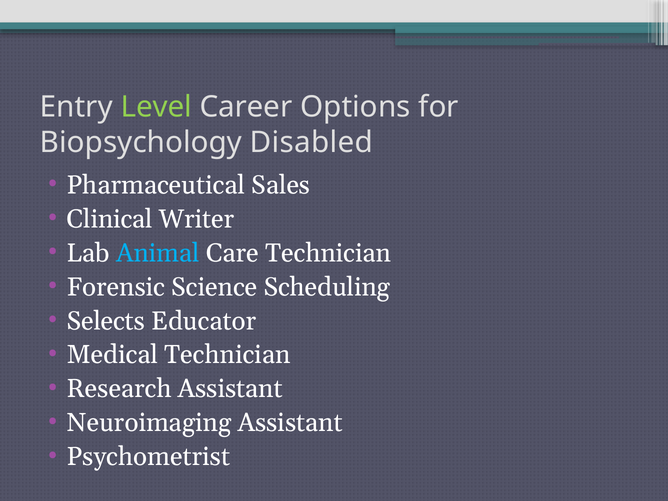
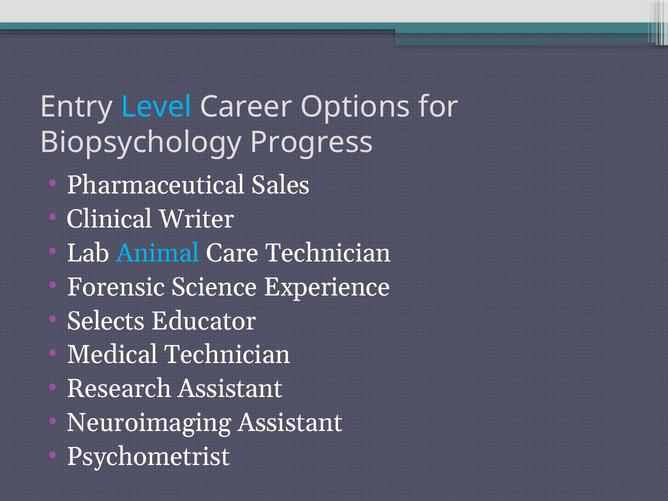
Level colour: light green -> light blue (156, 107)
Disabled: Disabled -> Progress (312, 142)
Scheduling: Scheduling -> Experience (327, 287)
